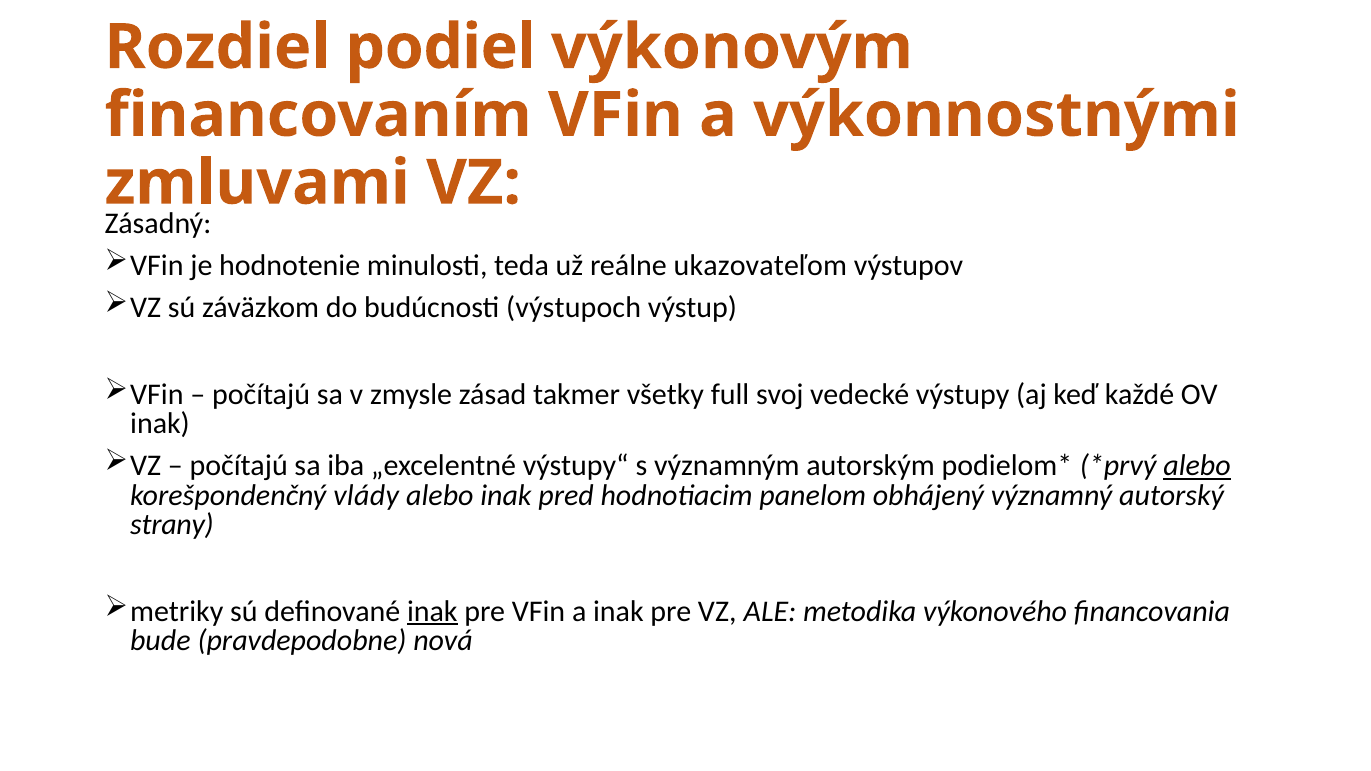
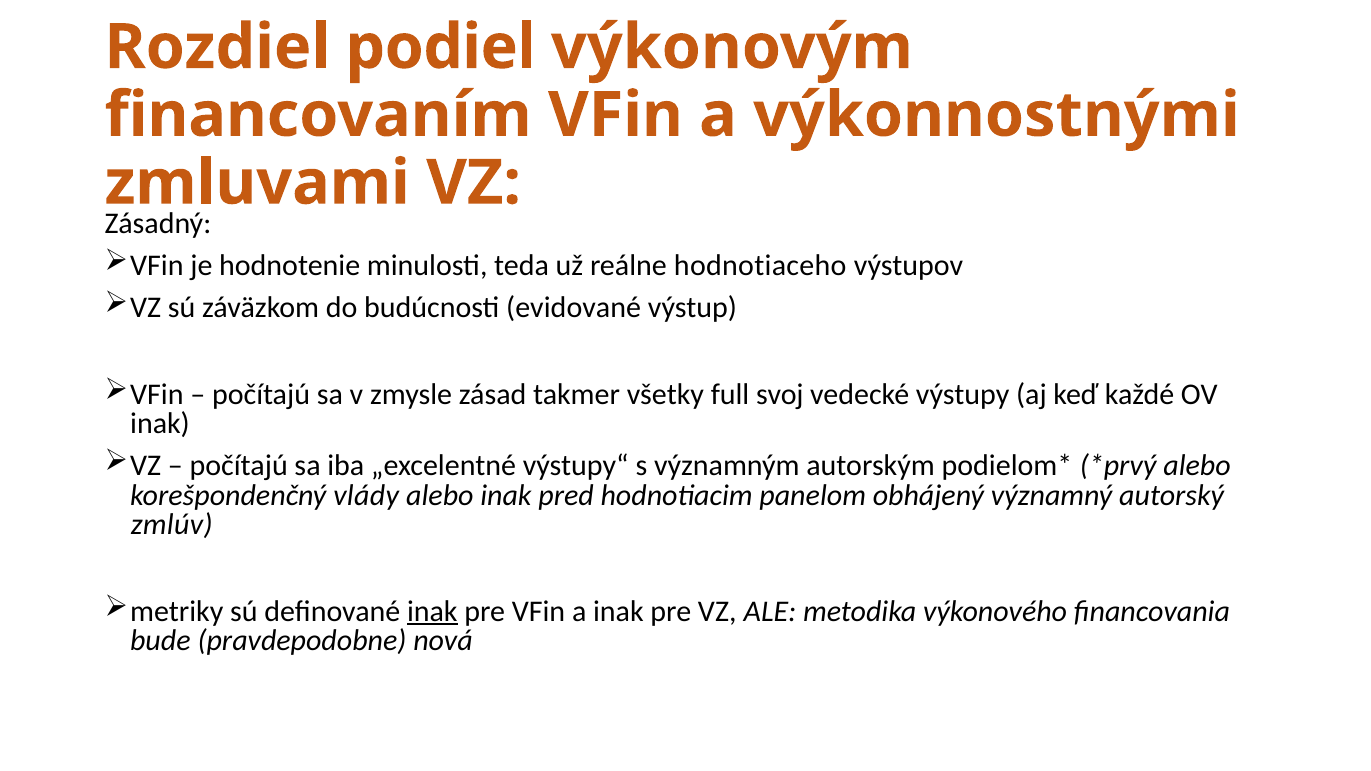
ukazovateľom: ukazovateľom -> hodnotiaceho (760, 266)
výstupoch: výstupoch -> evidované (574, 308)
alebo underline: present -> none (1197, 466)
strany: strany -> zmlúv (172, 524)
